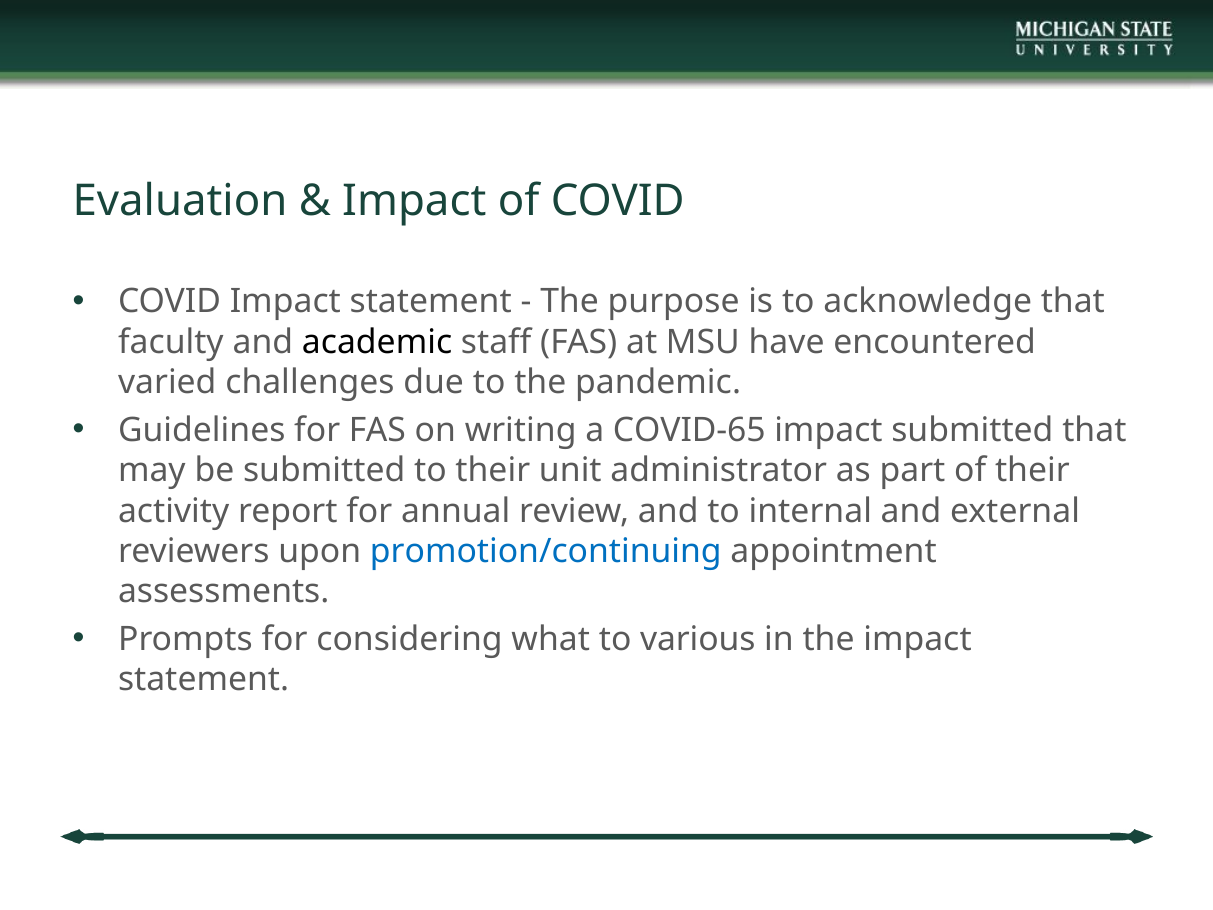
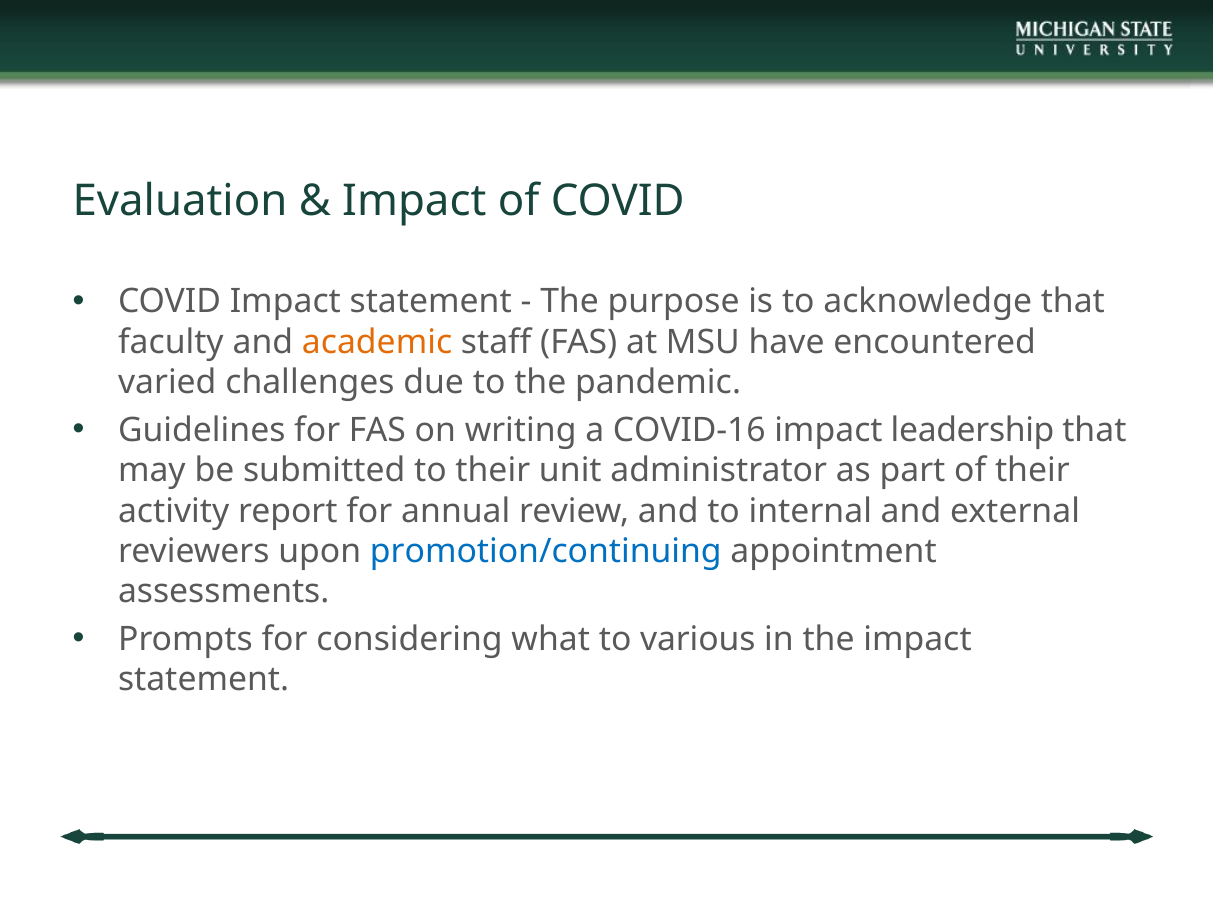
academic colour: black -> orange (377, 342)
COVID-65: COVID-65 -> COVID-16 (689, 430)
impact submitted: submitted -> leadership (973, 430)
